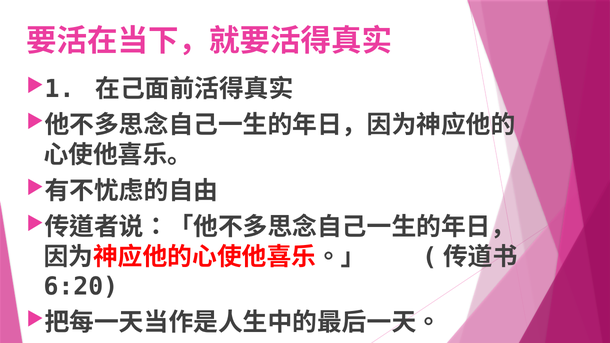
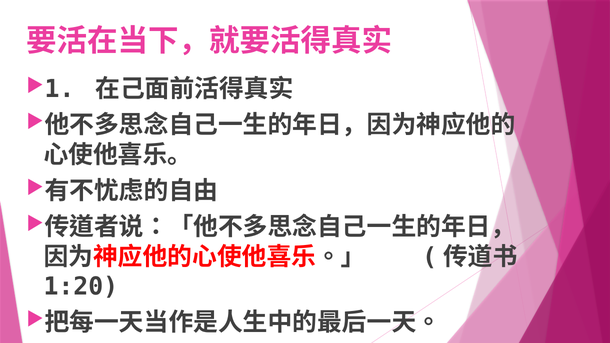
6:20: 6:20 -> 1:20 (81, 287)
